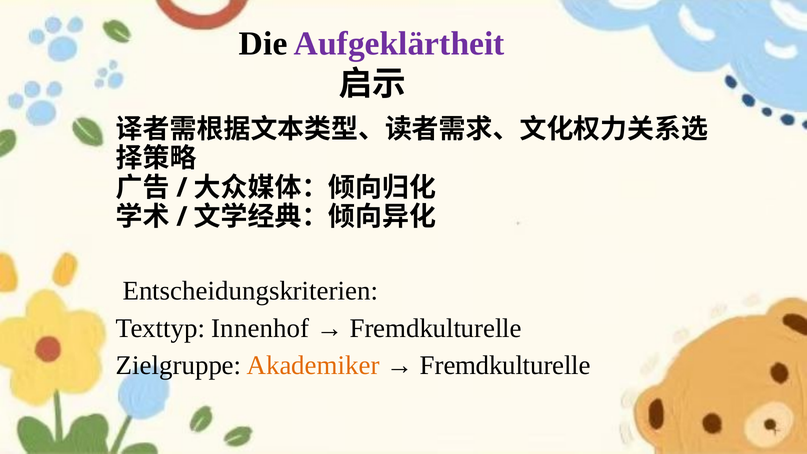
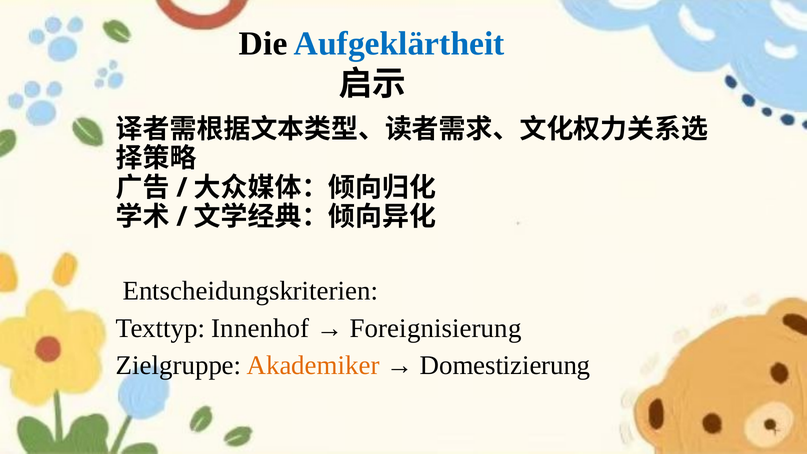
Aufgeklärtheit colour: purple -> blue (399, 44)
Fremdkulturelle: Fremdkulturelle -> Foreignisierung (436, 328)
Fremdkulturelle: Fremdkulturelle -> Domestizierung (505, 366)
